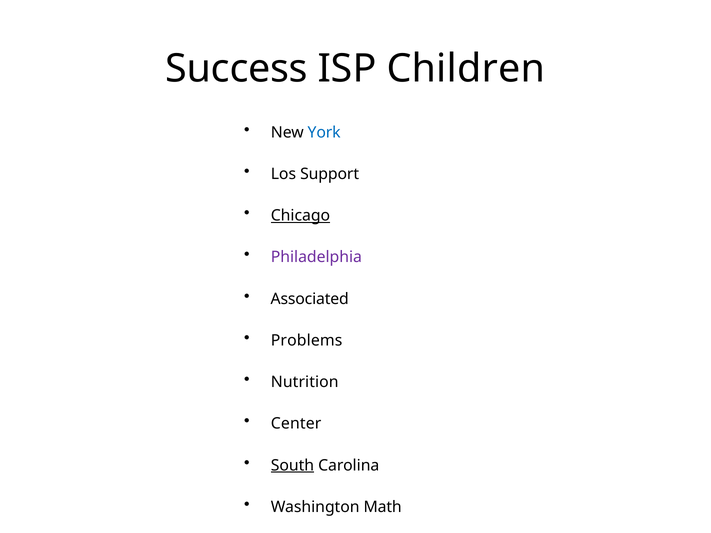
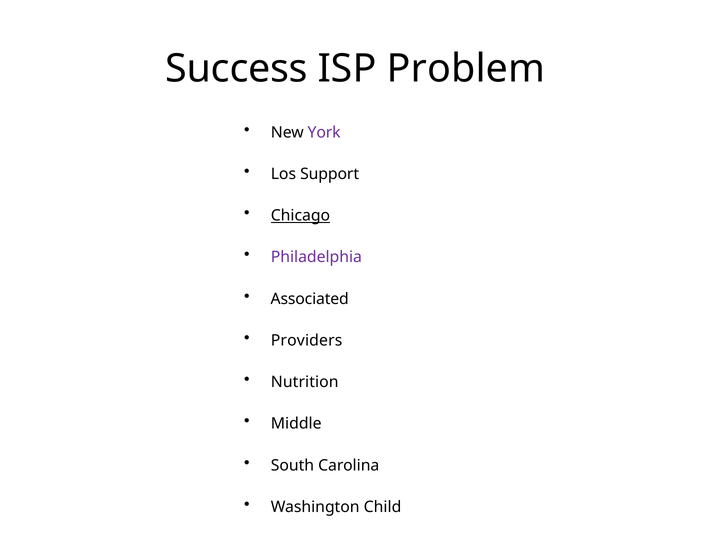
Children: Children -> Problem (466, 69)
York colour: blue -> purple (324, 132)
Problems: Problems -> Providers (307, 341)
Center: Center -> Middle (296, 424)
South underline: present -> none (292, 466)
Math: Math -> Child (383, 507)
